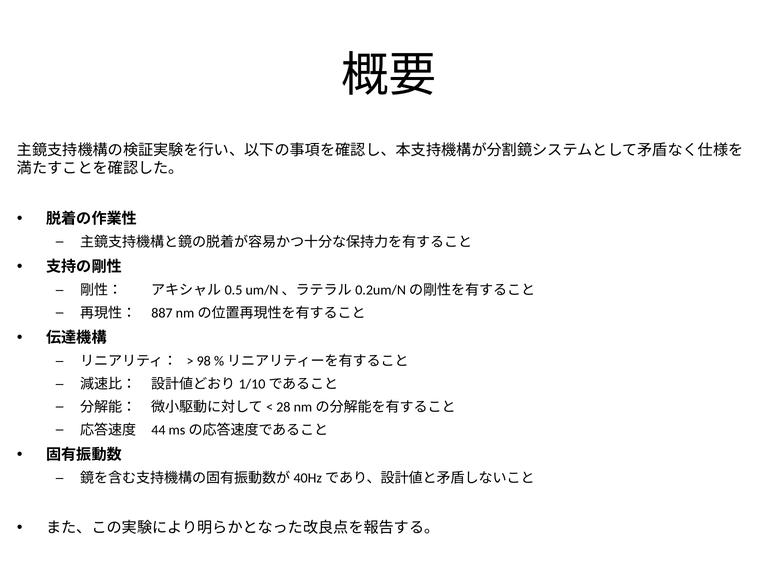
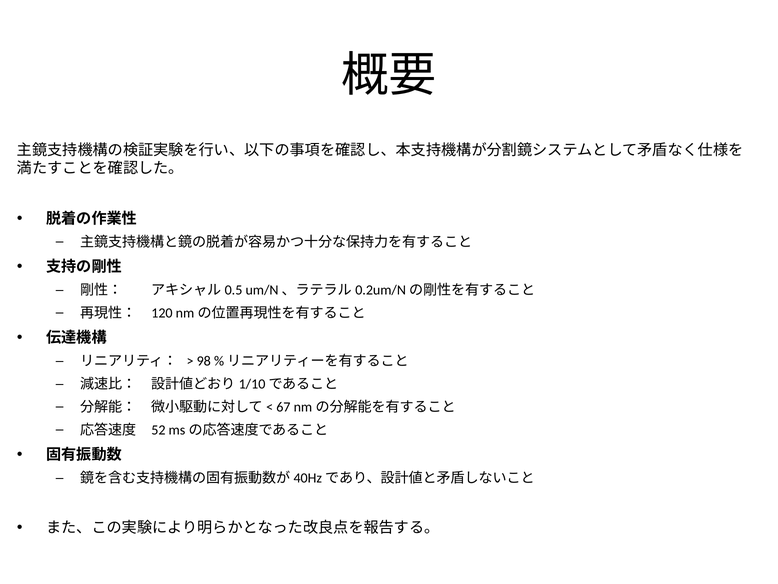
887: 887 -> 120 (162, 313)
28: 28 -> 67 (283, 407)
44: 44 -> 52 (158, 430)
